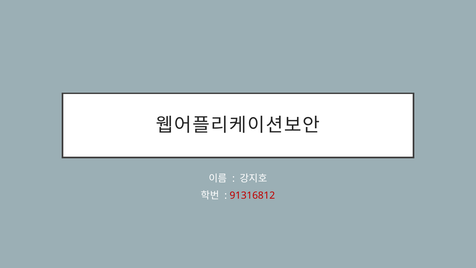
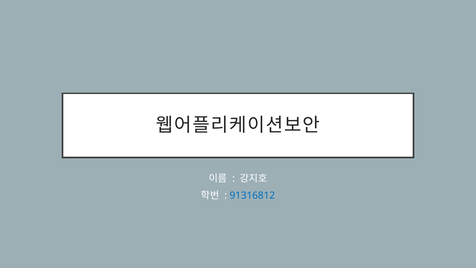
91316812 colour: red -> blue (252, 195)
